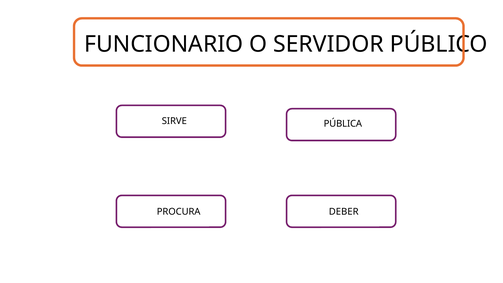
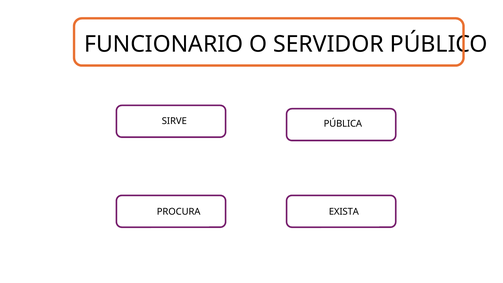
DEBER: DEBER -> EXISTA (344, 212)
